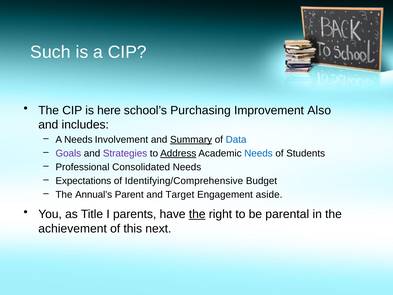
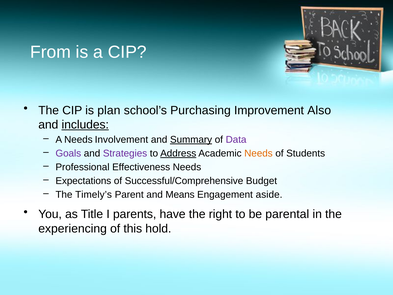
Such: Such -> From (50, 52)
here: here -> plan (109, 110)
includes underline: none -> present (85, 125)
Data colour: blue -> purple (236, 140)
Needs colour: blue -> orange (258, 153)
Consolidated: Consolidated -> Effectiveness (141, 167)
Identifying/Comprehensive: Identifying/Comprehensive -> Successful/Comprehensive (184, 181)
Annual’s: Annual’s -> Timely’s (94, 195)
Target: Target -> Means (180, 195)
the underline: present -> none (197, 214)
achievement: achievement -> experiencing (73, 228)
next: next -> hold (158, 228)
